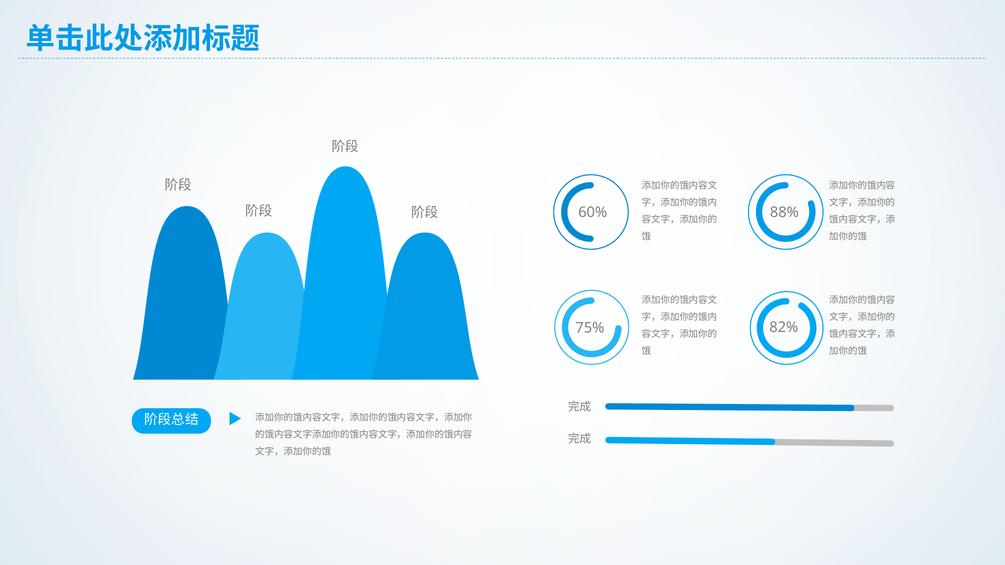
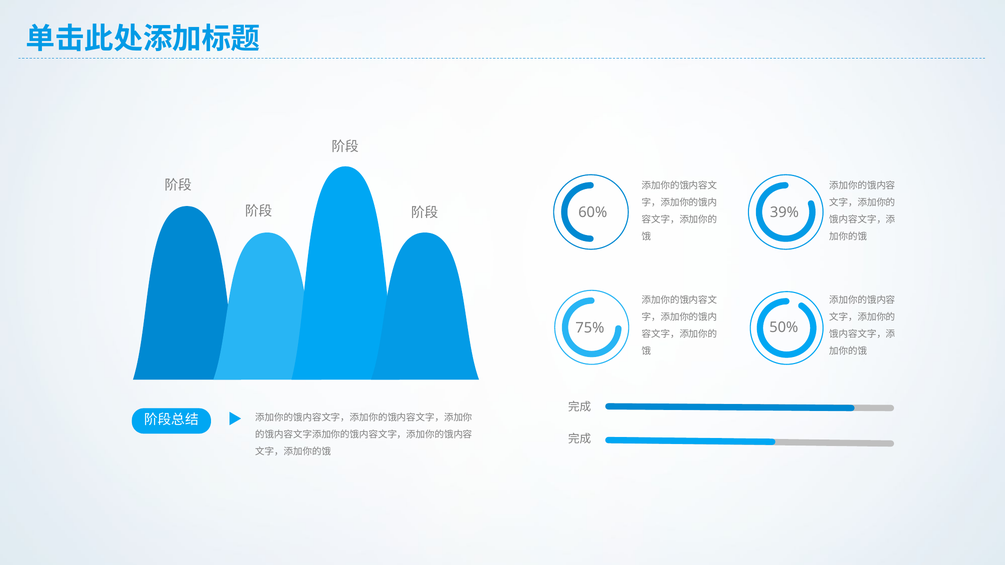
88%: 88% -> 39% (784, 212)
82%: 82% -> 50% (784, 328)
